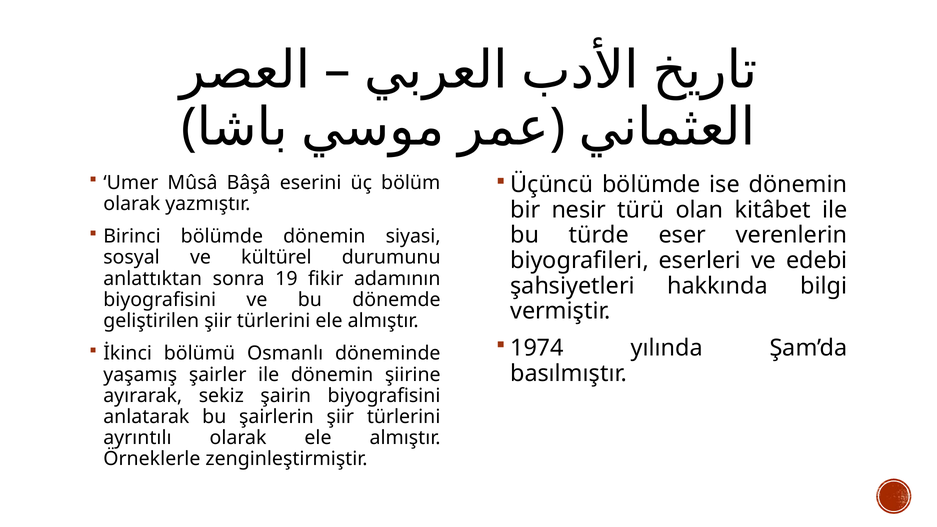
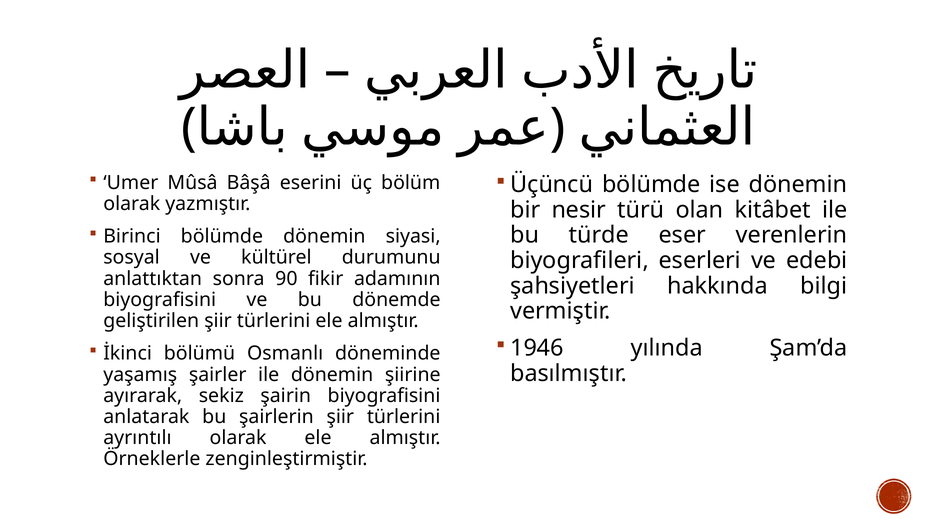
19: 19 -> 90 (286, 279)
1974: 1974 -> 1946 (537, 348)
